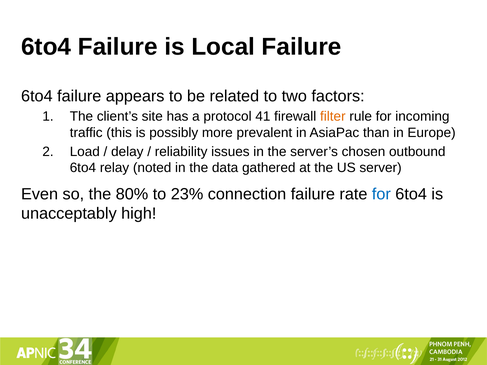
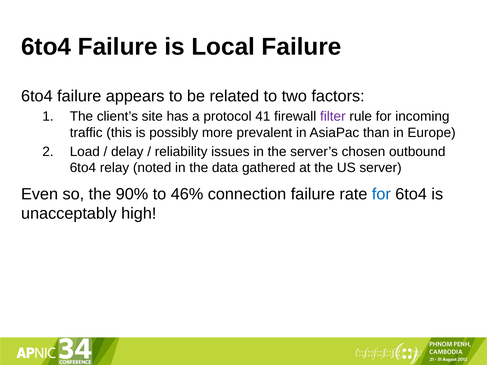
filter colour: orange -> purple (333, 116)
80%: 80% -> 90% (132, 194)
23%: 23% -> 46% (187, 194)
